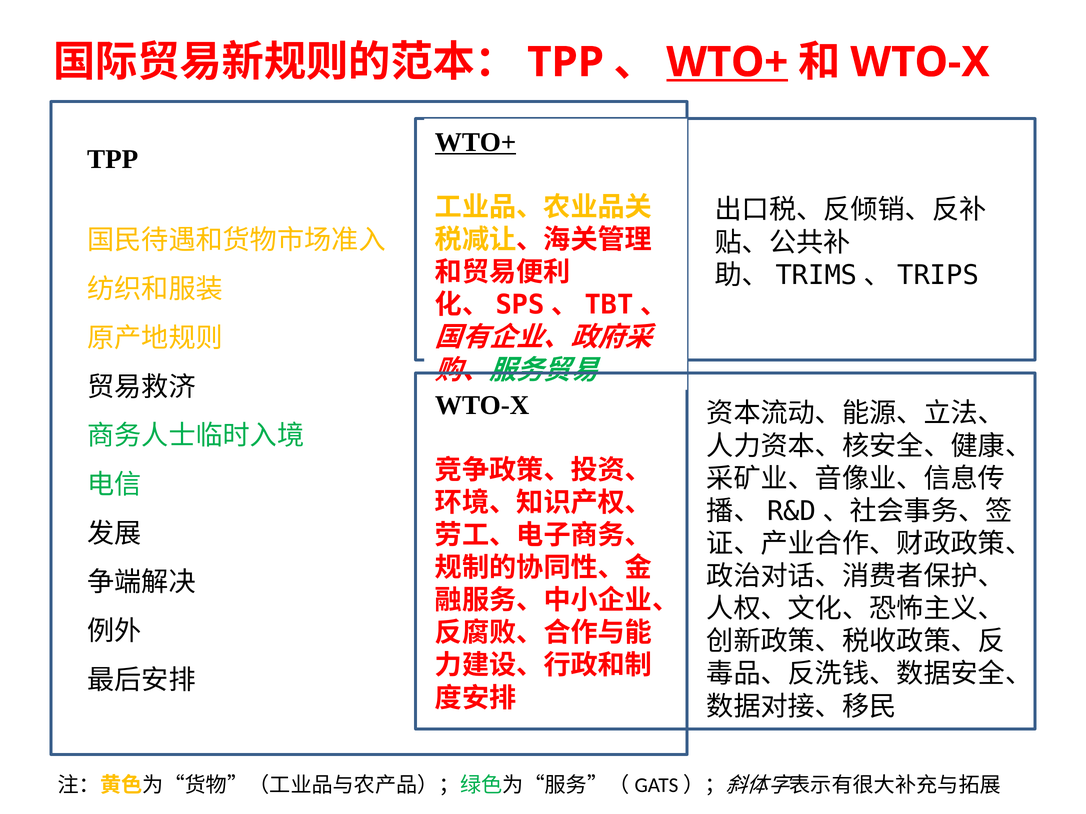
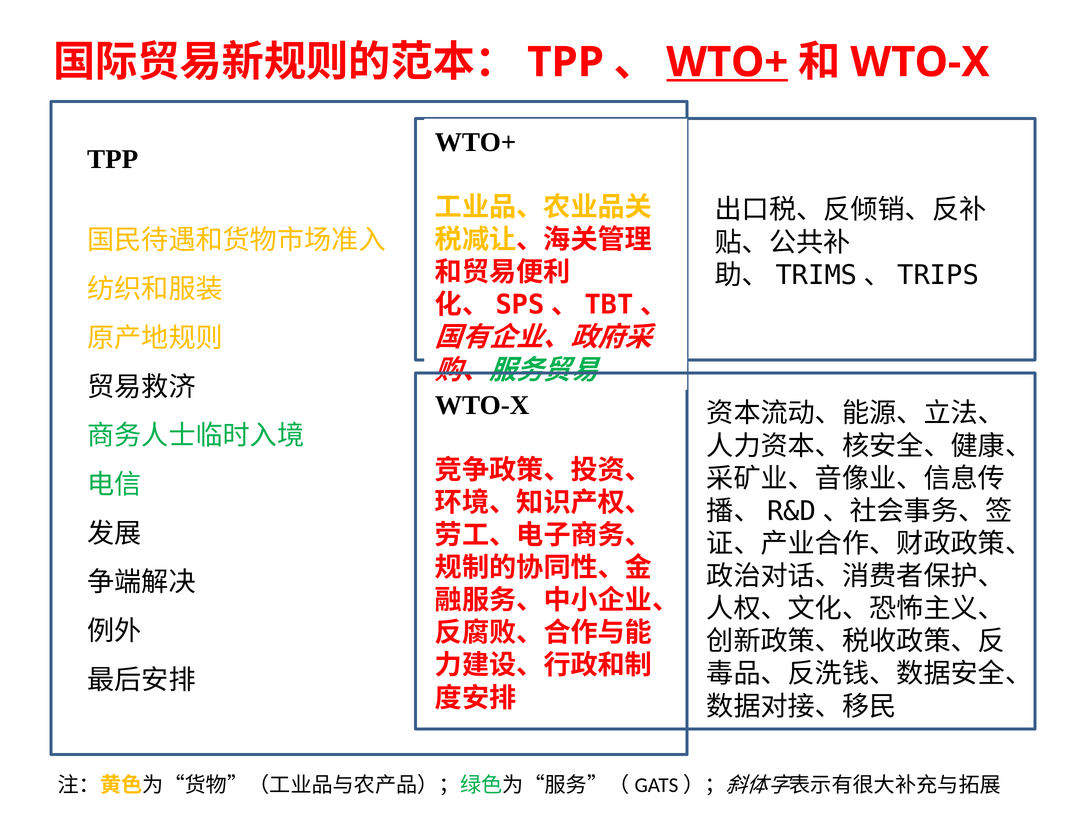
WTO+ underline: present -> none (476, 142)
